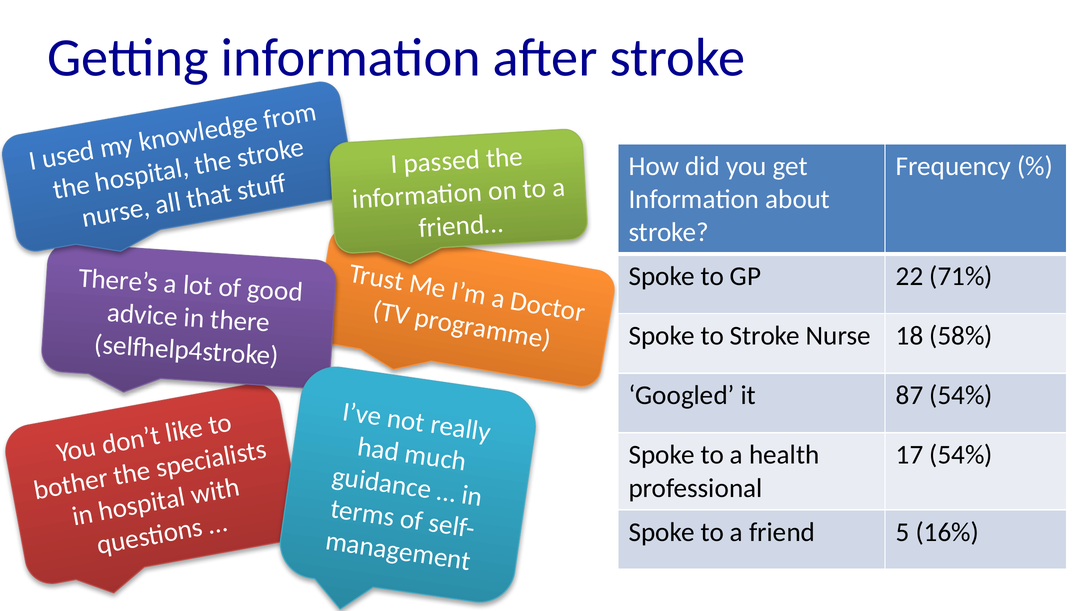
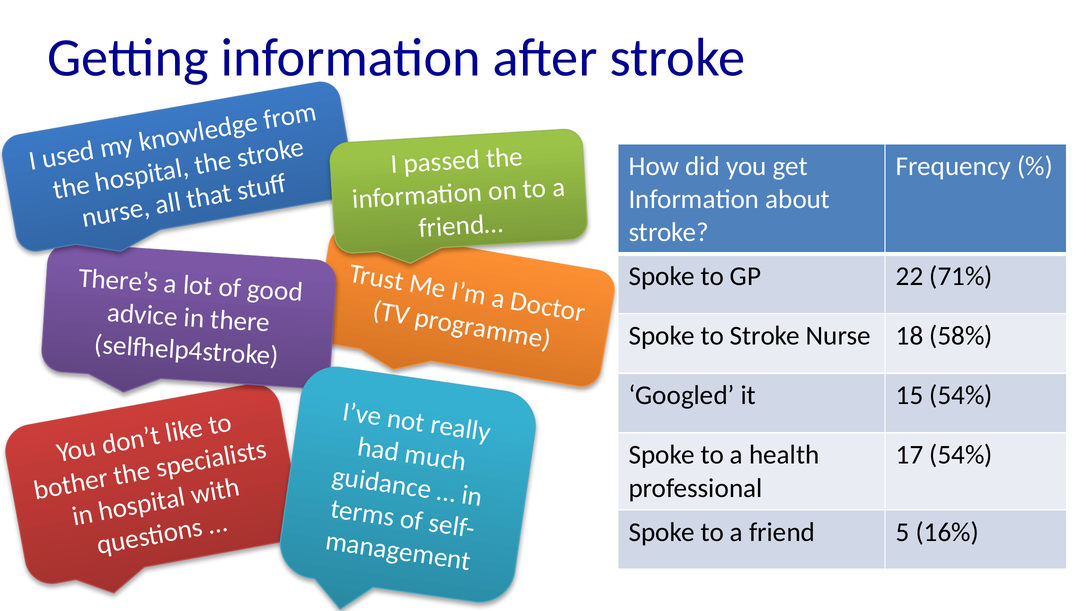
87: 87 -> 15 (910, 395)
